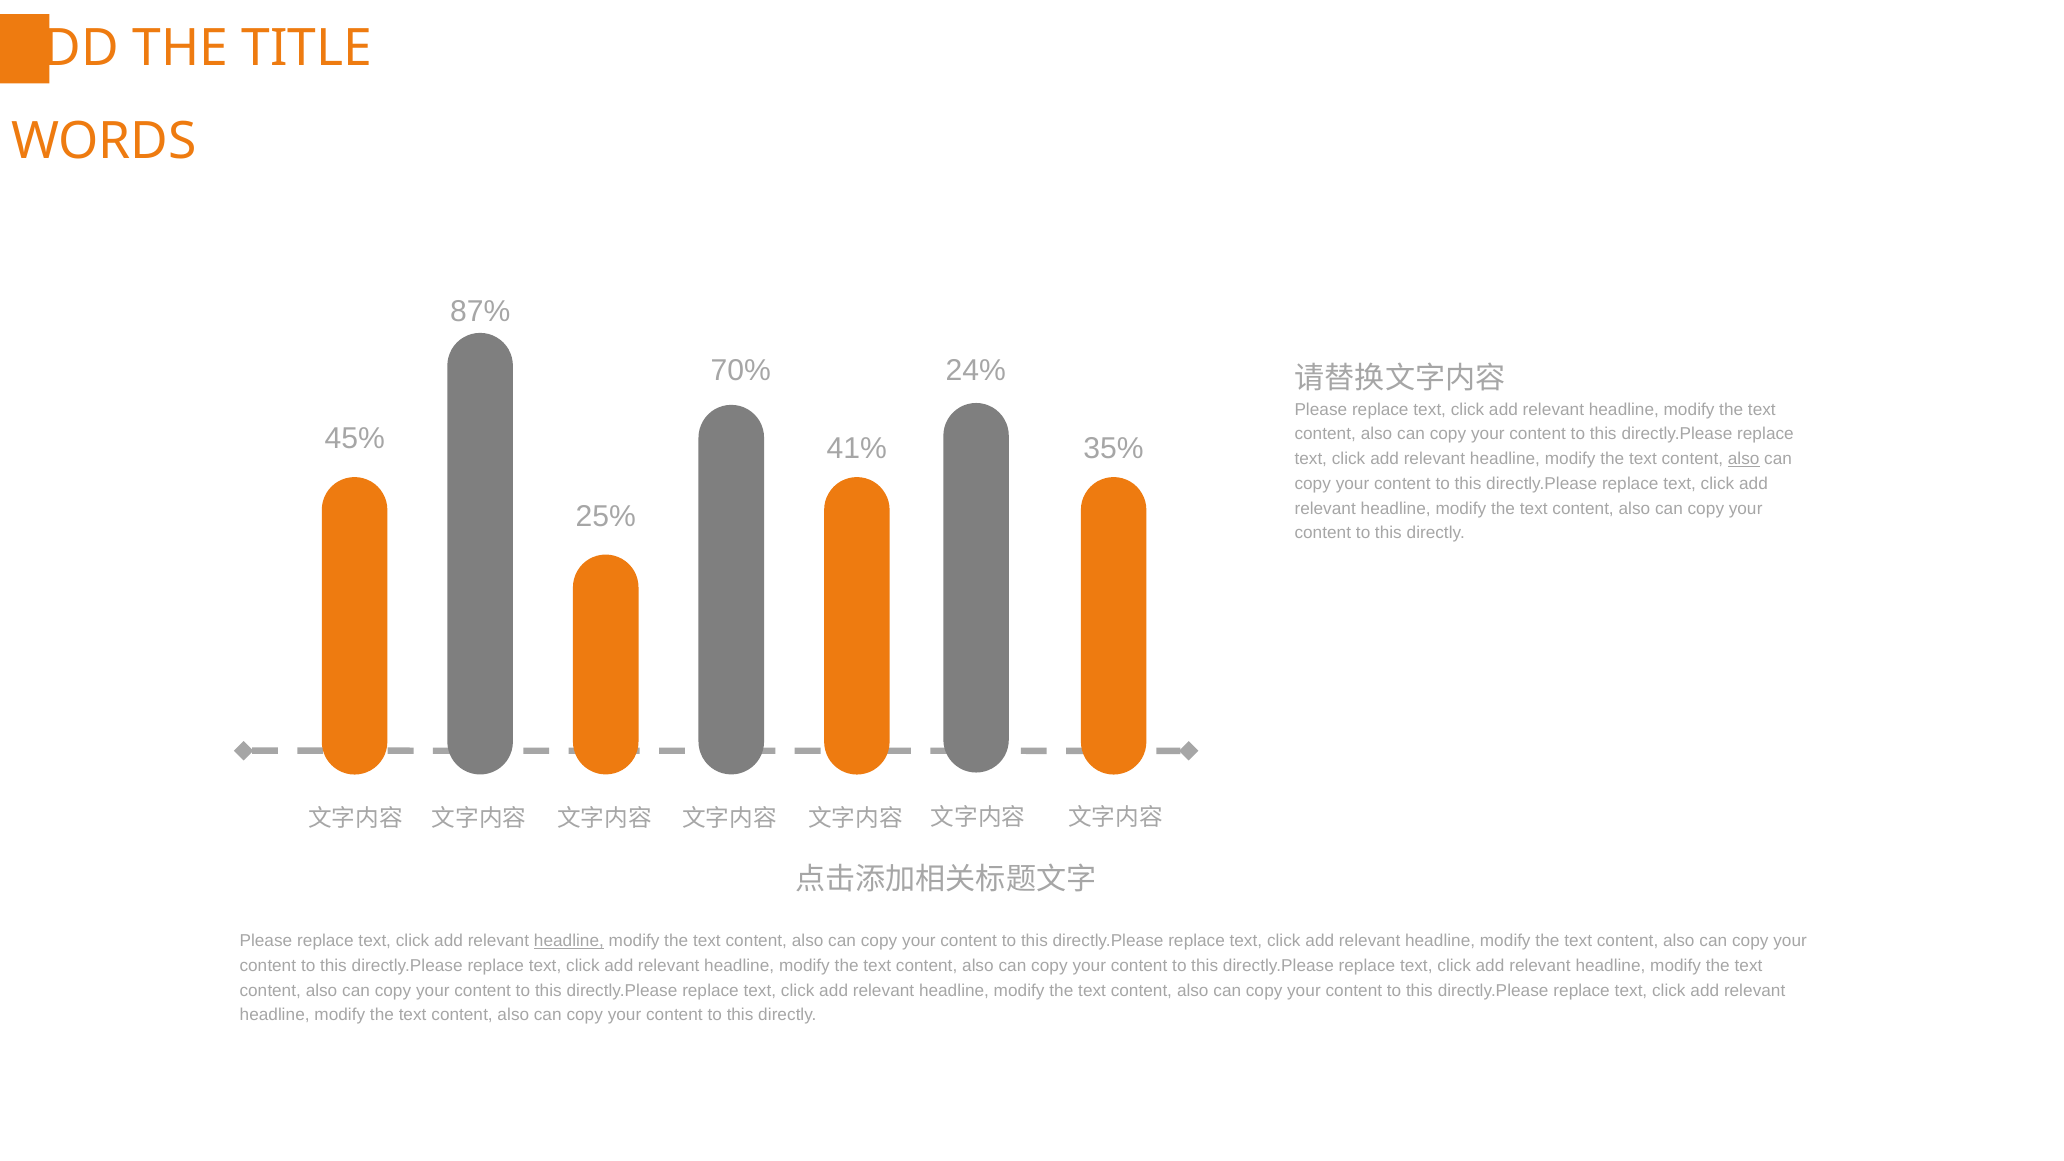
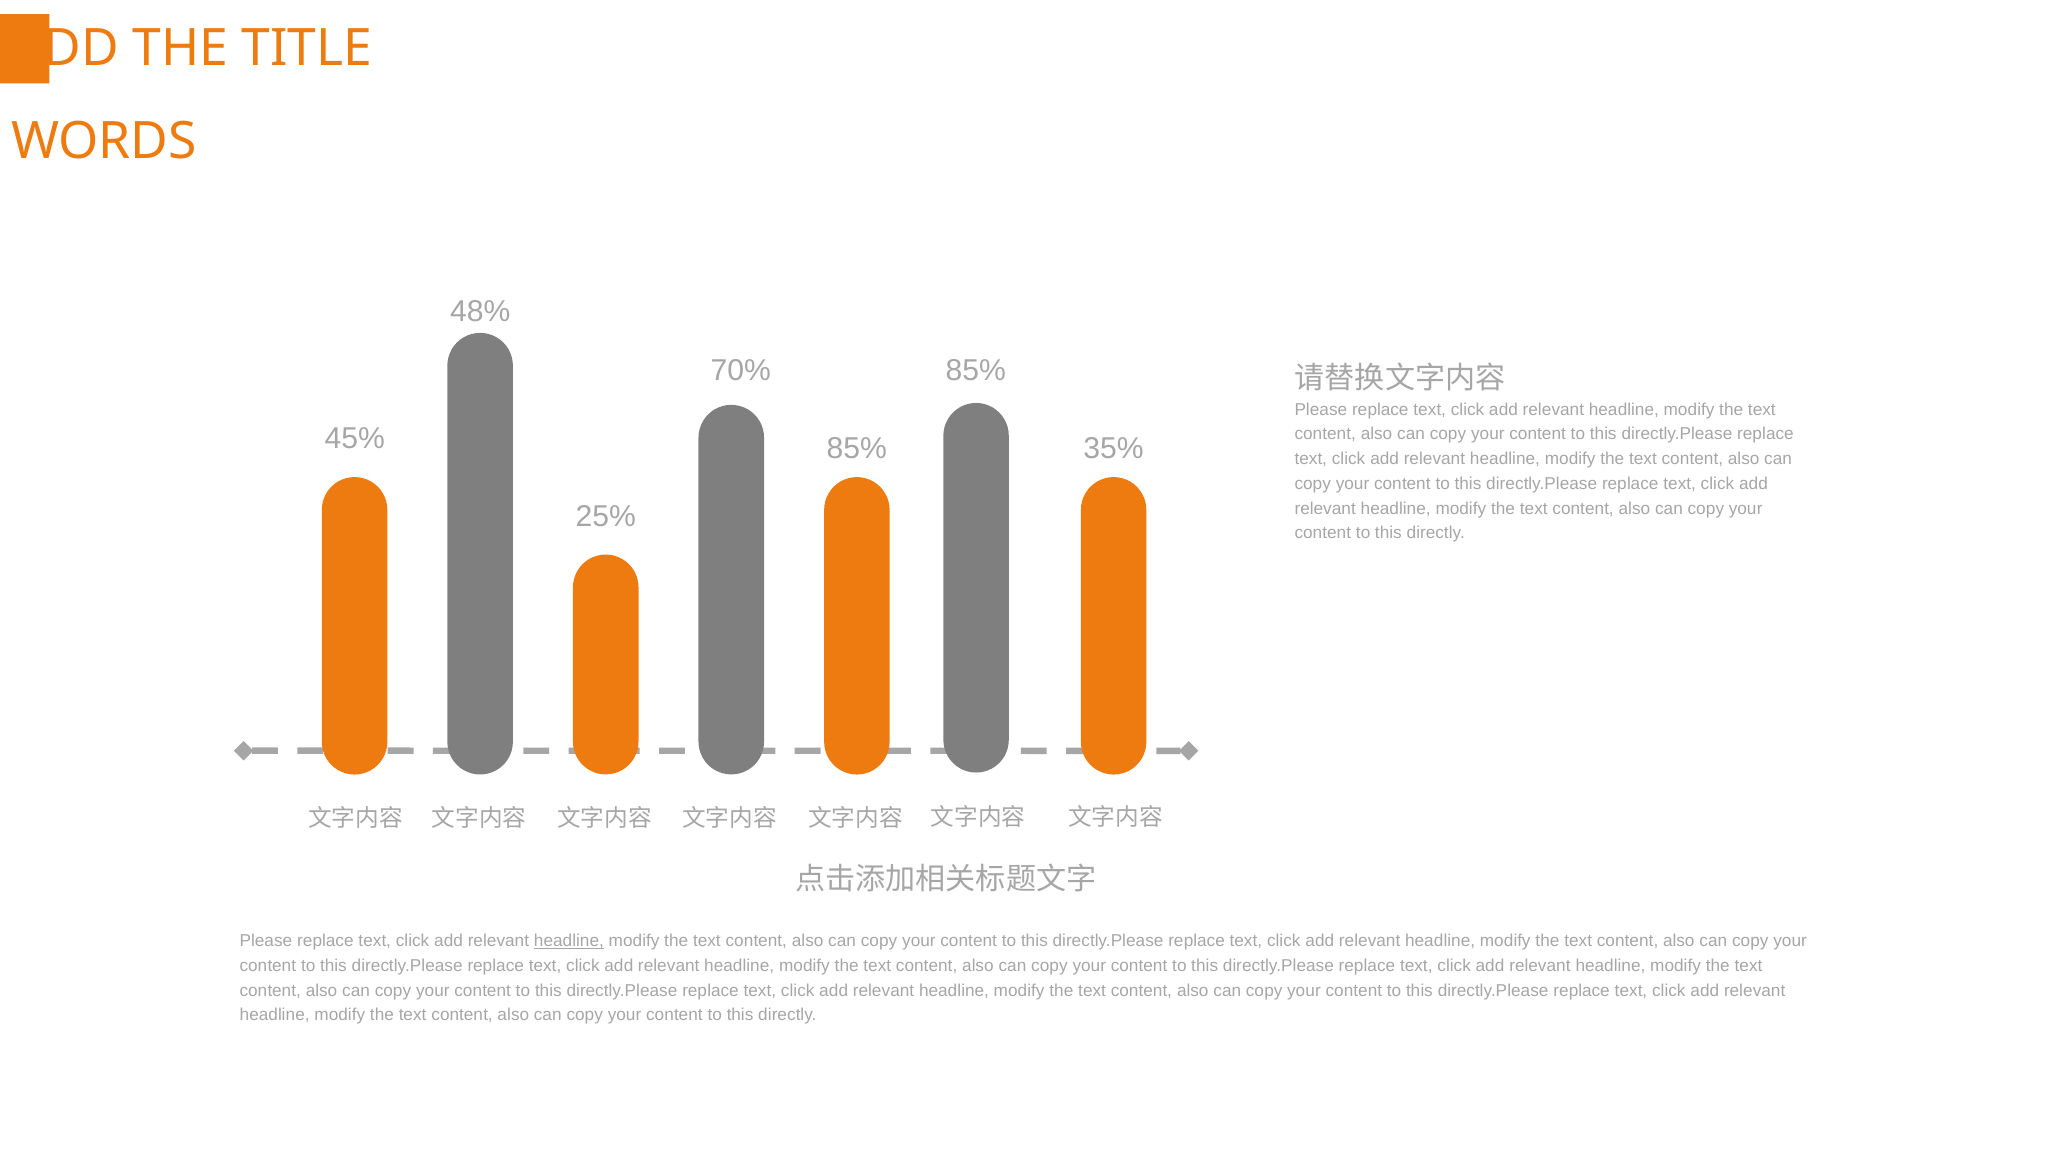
87%: 87% -> 48% (480, 312)
24%: 24% -> 85% (976, 370)
41%: 41% -> 85% (857, 449)
also underline: present -> none (1744, 459)
